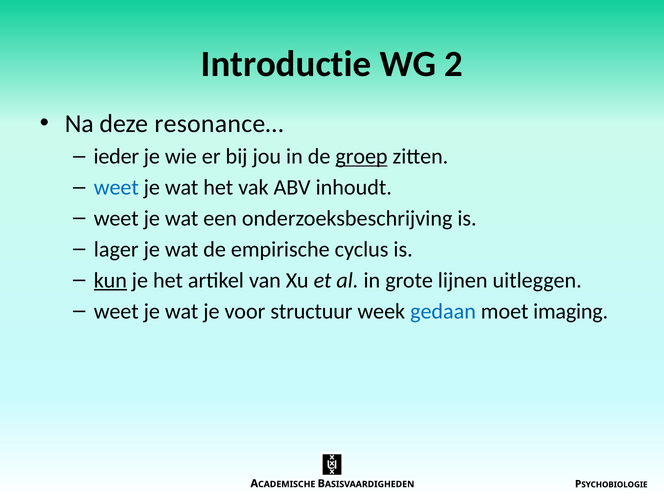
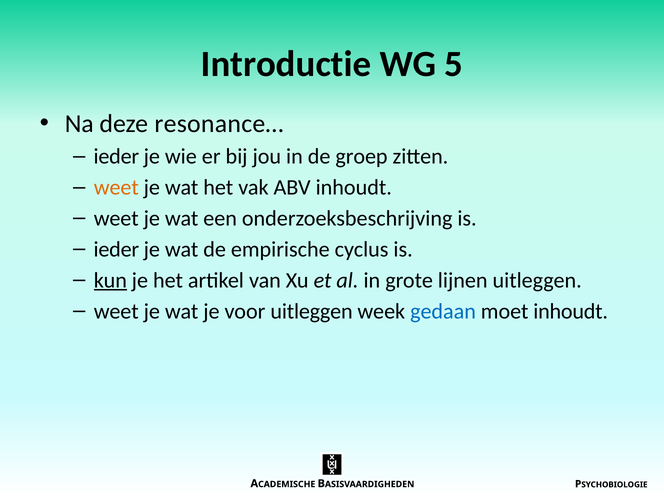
2: 2 -> 5 (454, 64)
groep underline: present -> none (362, 156)
weet colour: blue -> orange (116, 187)
lager: lager -> ieder (116, 249)
voor structuur: structuur -> uitleggen (312, 311)
moet imaging: imaging -> inhoudt (571, 311)
